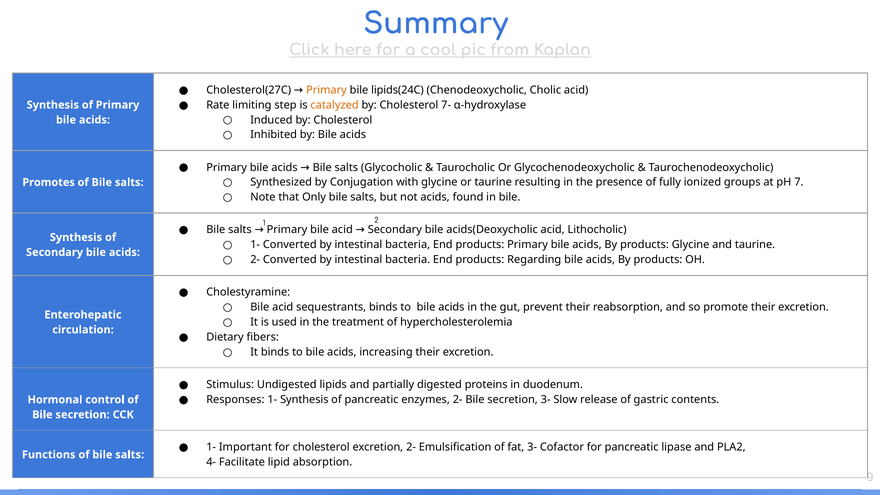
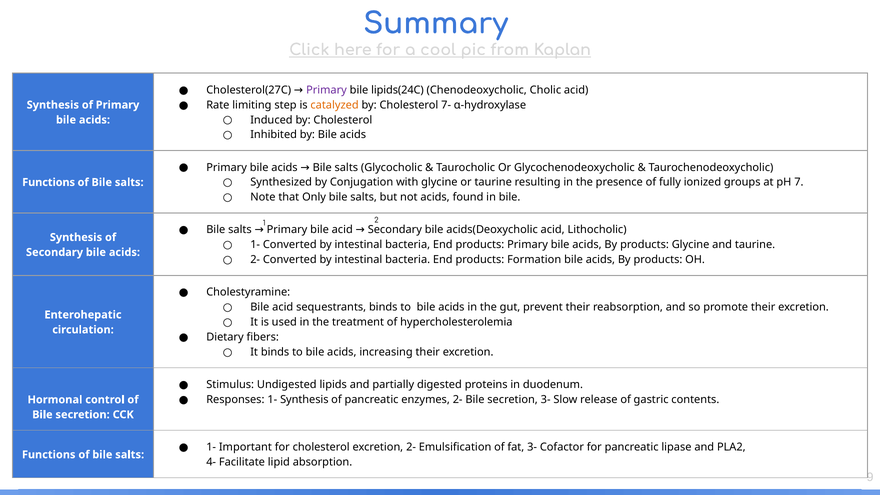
Primary colour: orange -> purple (326, 90)
Promotes: Promotes -> Functions (49, 182)
Regarding: Regarding -> Formation (534, 260)
